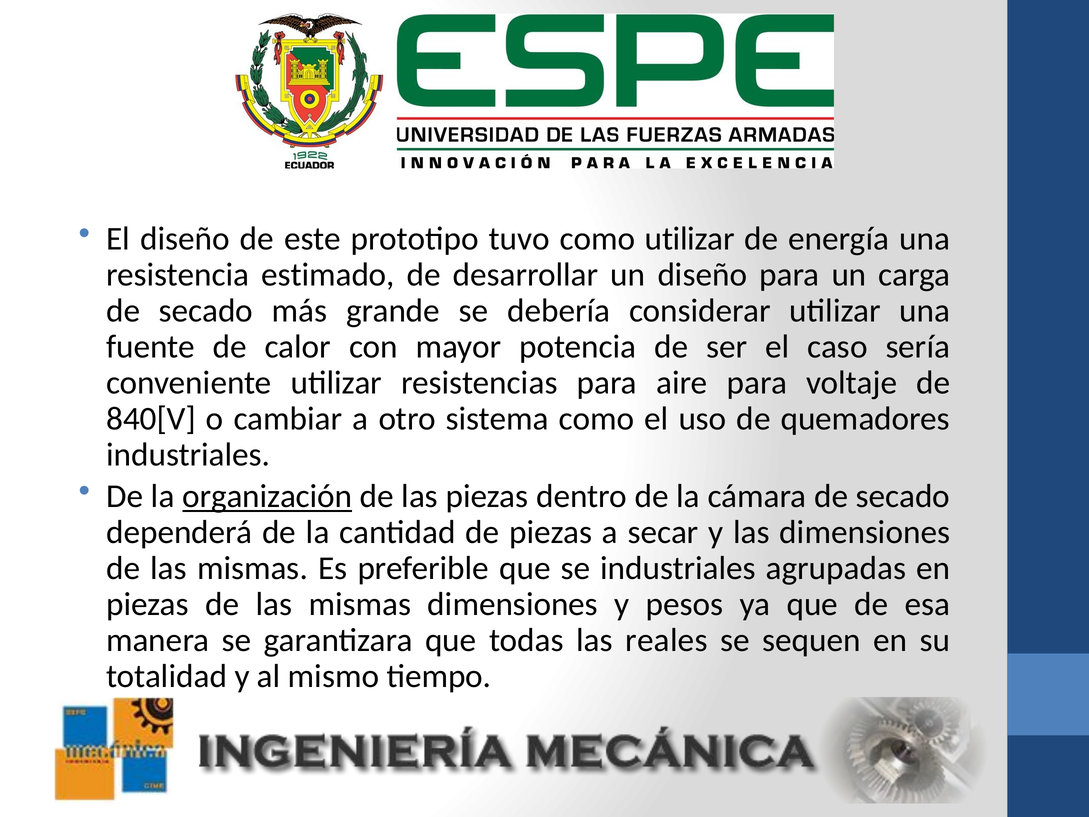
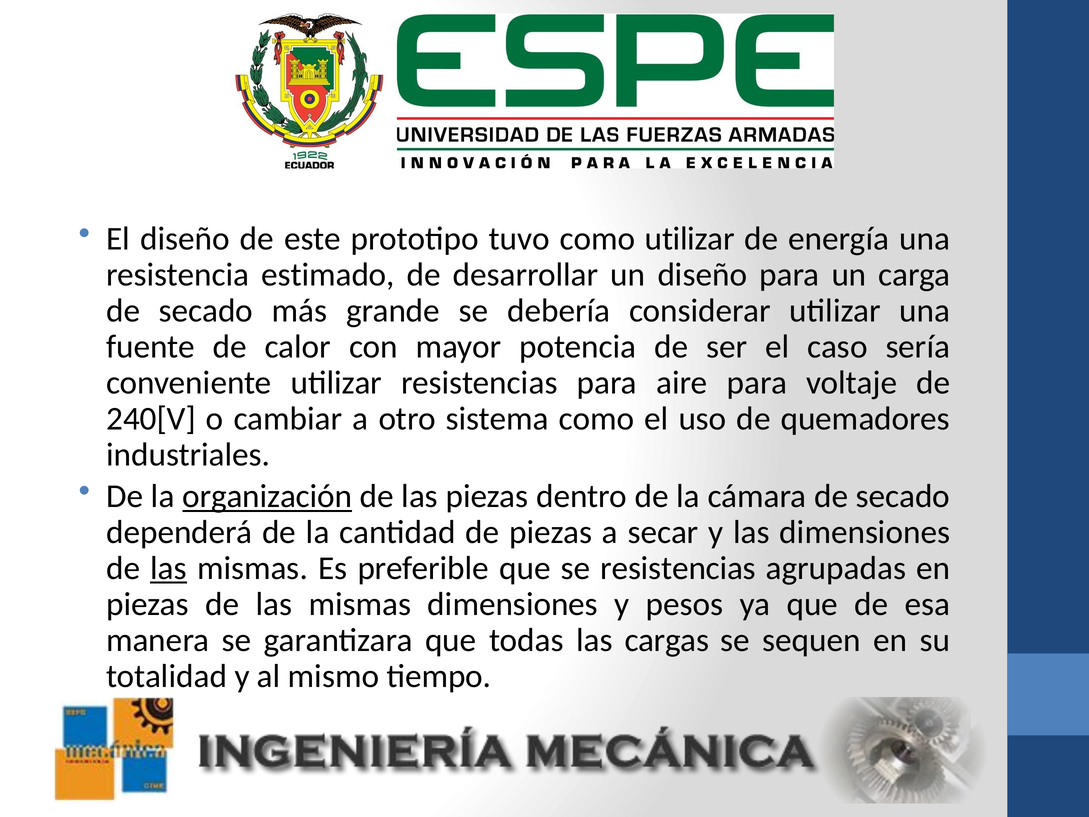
840[V: 840[V -> 240[V (151, 418)
las underline: none -> present (169, 568)
se industriales: industriales -> resistencias (678, 568)
reales: reales -> cargas (667, 640)
